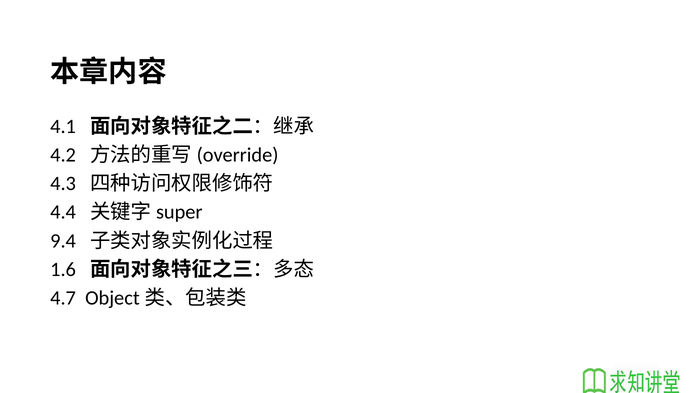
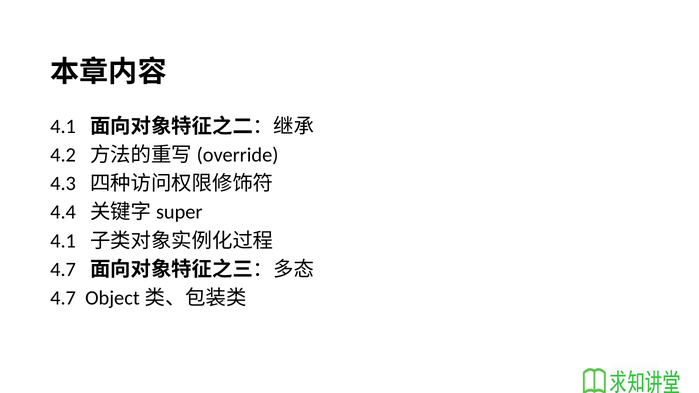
9.4: 9.4 -> 4.1 (63, 241)
1.6: 1.6 -> 4.7 (63, 269)
